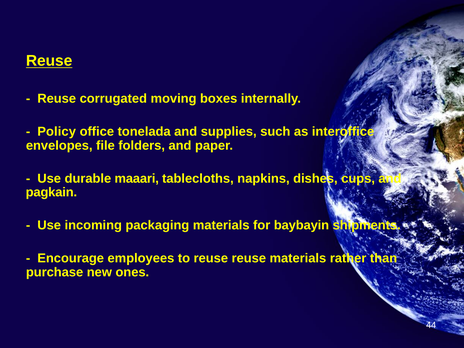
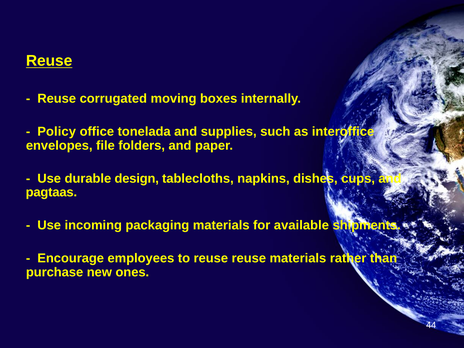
maaari: maaari -> design (137, 178)
pagkain: pagkain -> pagtaas (51, 192)
baybayin: baybayin -> available (301, 225)
